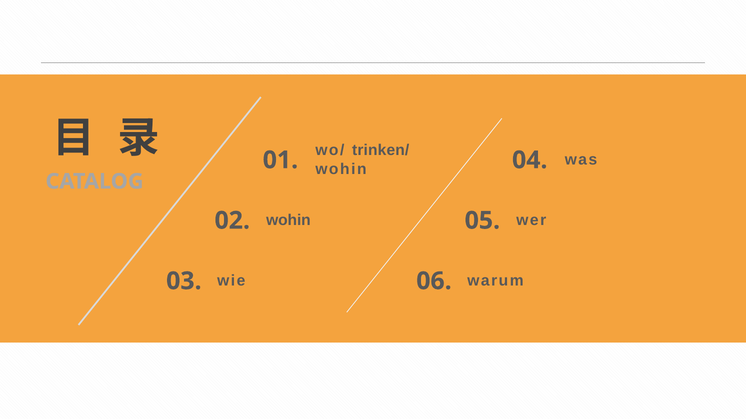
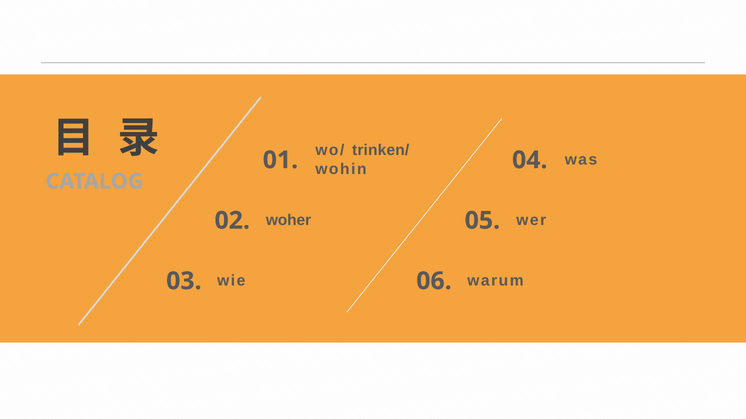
wohin: wohin -> woher (289, 220)
